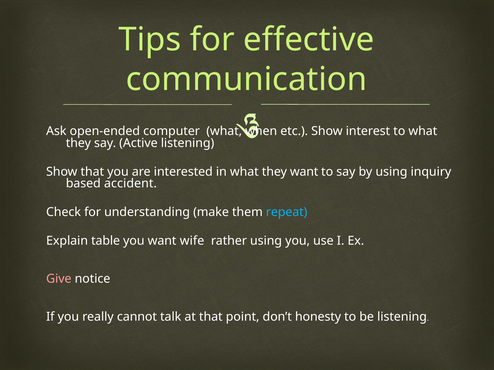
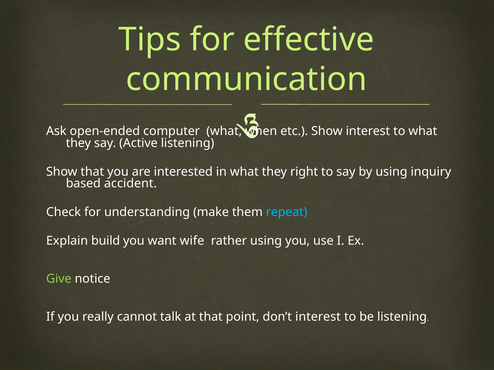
they want: want -> right (304, 172)
table: table -> build (106, 241)
Give colour: pink -> light green (59, 279)
don’t honesty: honesty -> interest (318, 317)
